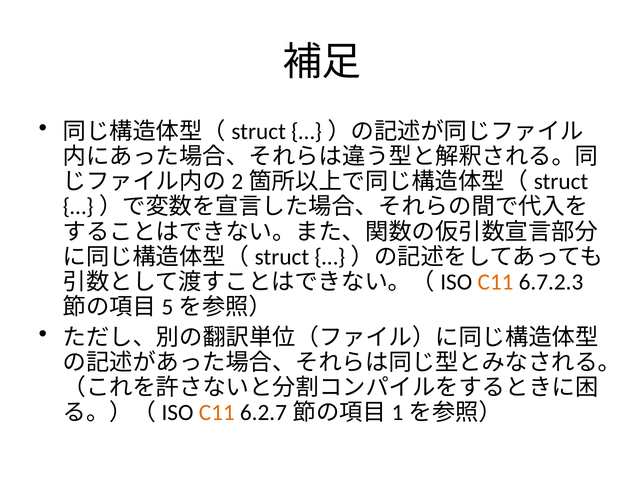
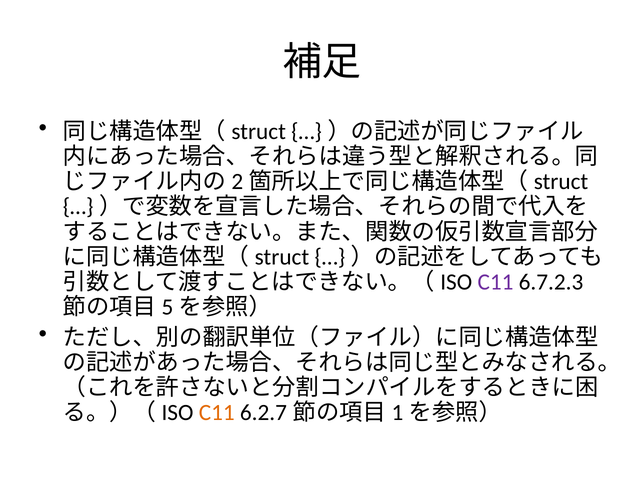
C11 colour: orange -> purple (495, 282)
